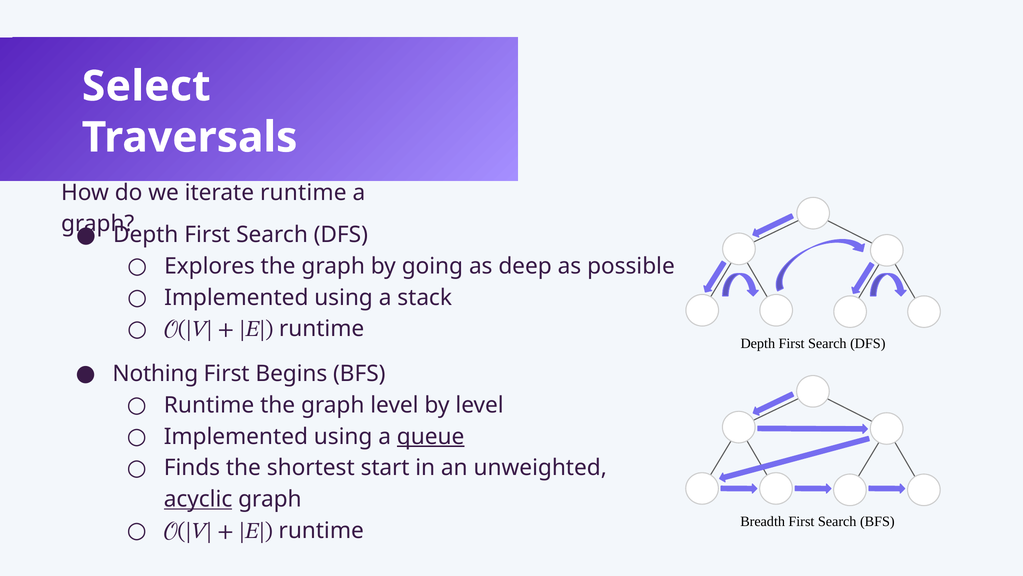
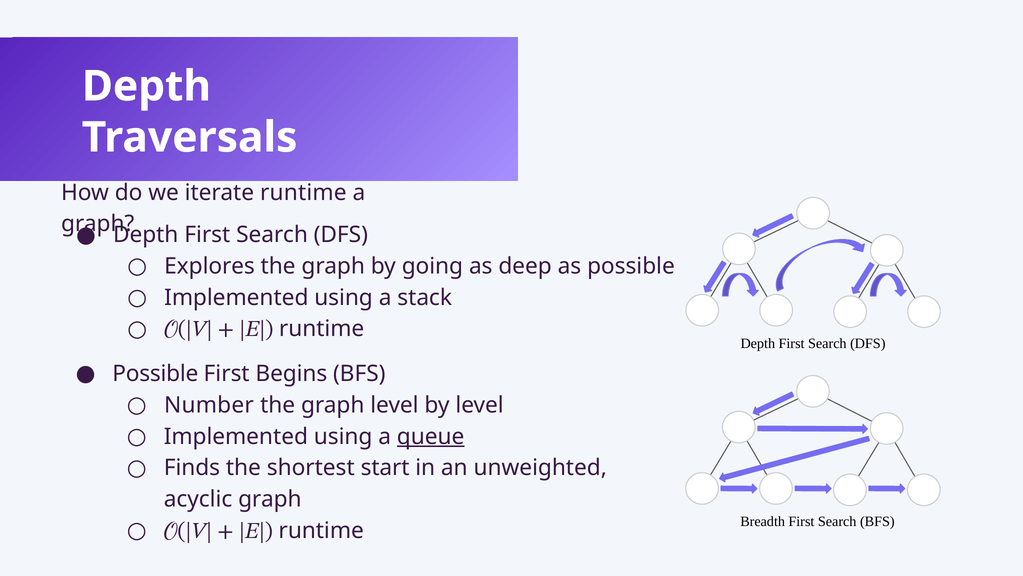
Select: Select -> Depth (146, 86)
Nothing: Nothing -> Possible (155, 373)
Runtime: Runtime -> Number (209, 405)
acyclic underline: present -> none (198, 499)
